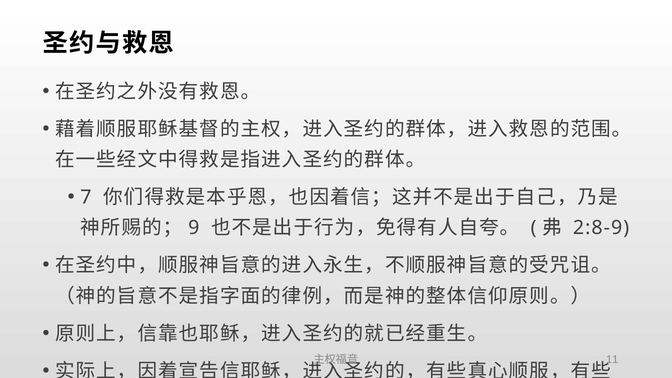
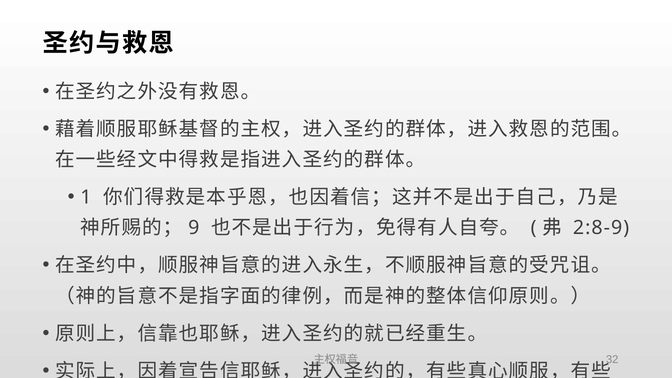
7: 7 -> 1 (86, 197)
11: 11 -> 32 (612, 359)
